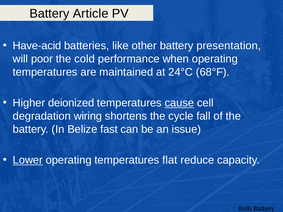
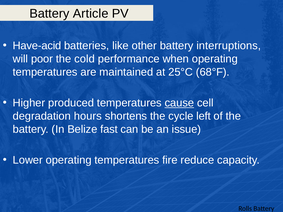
presentation: presentation -> interruptions (229, 46)
24°C: 24°C -> 25°C (181, 72)
deionized: deionized -> produced (71, 103)
wiring: wiring -> hours (88, 116)
fall: fall -> left (204, 116)
Lower underline: present -> none (28, 160)
flat: flat -> fire (170, 160)
